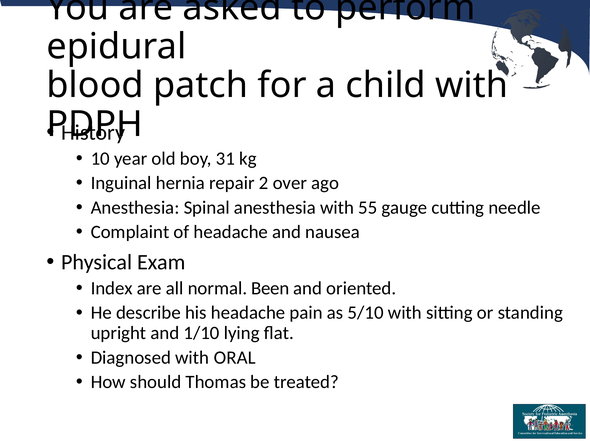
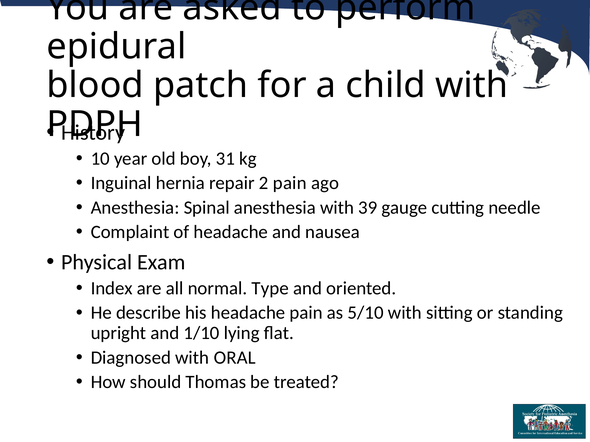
2 over: over -> pain (290, 183)
55: 55 -> 39 (368, 208)
Been: Been -> Type (270, 289)
